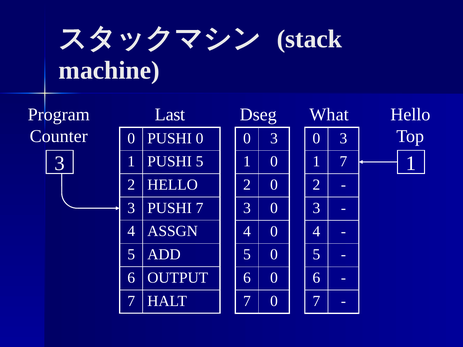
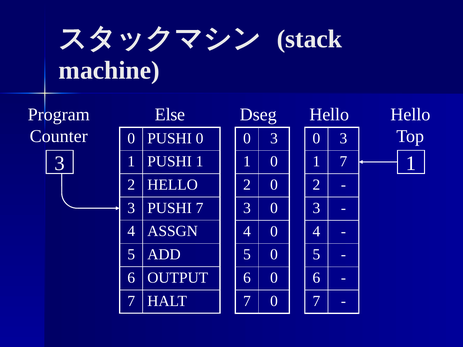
Last: Last -> Else (170, 115)
What: What -> Hello (329, 115)
PUSHI 5: 5 -> 1 (200, 162)
